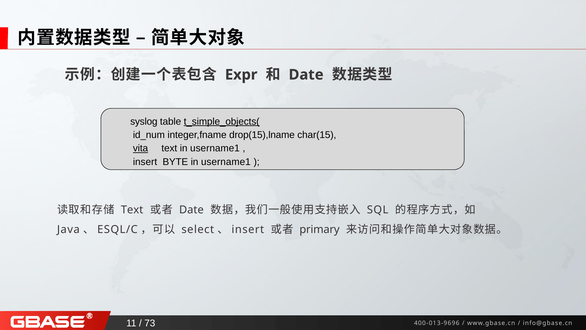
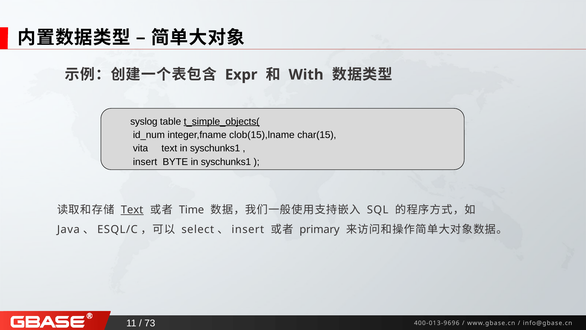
Date: Date -> With (306, 75)
drop(15),lname: drop(15),lname -> clob(15),lname (262, 135)
vita underline: present -> none (140, 148)
text in username1: username1 -> syschunks1 (215, 148)
BYTE in username1: username1 -> syschunks1 (226, 162)
Text underline: none -> present (132, 210)
Date: Date -> Time (192, 210)
